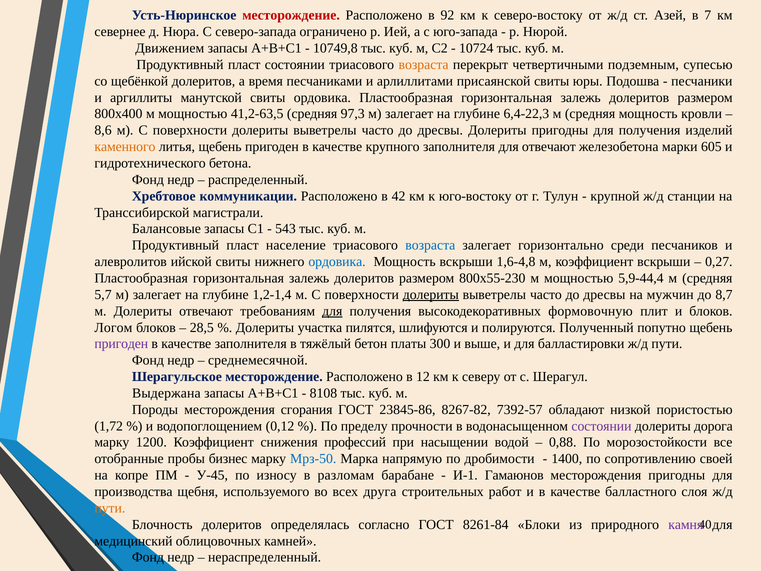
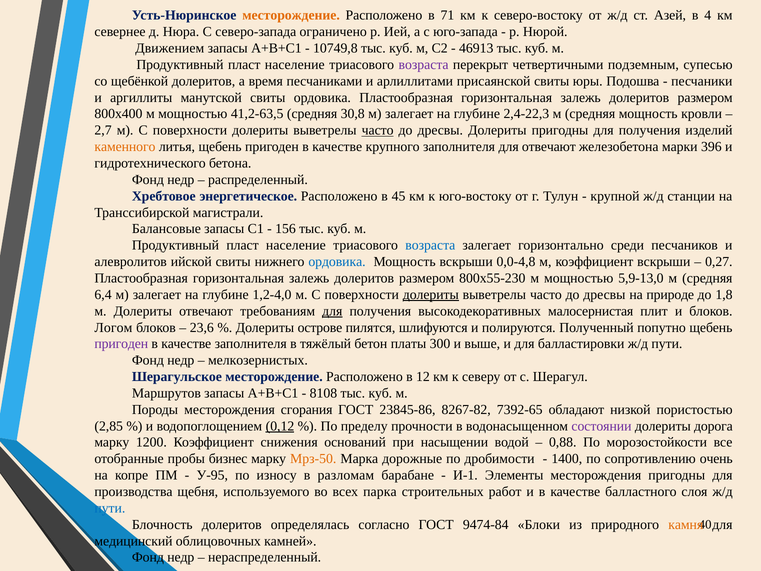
месторождение colour: red -> orange (291, 15)
92: 92 -> 71 (447, 15)
7: 7 -> 4 (708, 15)
10724: 10724 -> 46913 (476, 48)
состоянии: состоянии -> население (295, 65)
возраста colour: orange -> purple (424, 65)
97,3: 97,3 -> 30,8 (353, 114)
6,4-22,3: 6,4-22,3 -> 2,4-22,3 (526, 114)
8,6: 8,6 -> 2,7 (103, 130)
часто underline: none -> present (378, 130)
605: 605 -> 396 (711, 147)
коммуникации: коммуникации -> энергетическое (248, 196)
42: 42 -> 45 (399, 196)
543: 543 -> 156 (285, 229)
1,6-4,8: 1,6-4,8 -> 0,0-4,8 (516, 262)
5,9-44,4: 5,9-44,4 -> 5,9-13,0 (641, 278)
5,7: 5,7 -> 6,4 (103, 294)
1,2-1,4: 1,2-1,4 -> 1,2-4,0 (272, 294)
мужчин: мужчин -> природе (670, 294)
8,7: 8,7 -> 1,8 (724, 294)
формовочную: формовочную -> малосернистая (591, 311)
28,5: 28,5 -> 23,6 (202, 327)
участка: участка -> острове (320, 327)
среднемесячной: среднемесячной -> мелкозернистых (258, 360)
Выдержана: Выдержана -> Маршрутов (166, 393)
7392-57: 7392-57 -> 7392-65 (520, 409)
1,72: 1,72 -> 2,85 (109, 426)
0,12 underline: none -> present (280, 426)
профессий: профессий -> оснований (355, 442)
Мрз-50 colour: blue -> orange (313, 459)
напрямую: напрямую -> дорожные (412, 459)
своей: своей -> очень (716, 459)
У-45: У-45 -> У-95 (212, 475)
Гамаюнов: Гамаюнов -> Элементы (514, 475)
друга: друга -> парка (380, 492)
пути colour: orange -> blue (110, 508)
8261-84: 8261-84 -> 9474-84 (486, 524)
камня colour: purple -> orange (686, 524)
